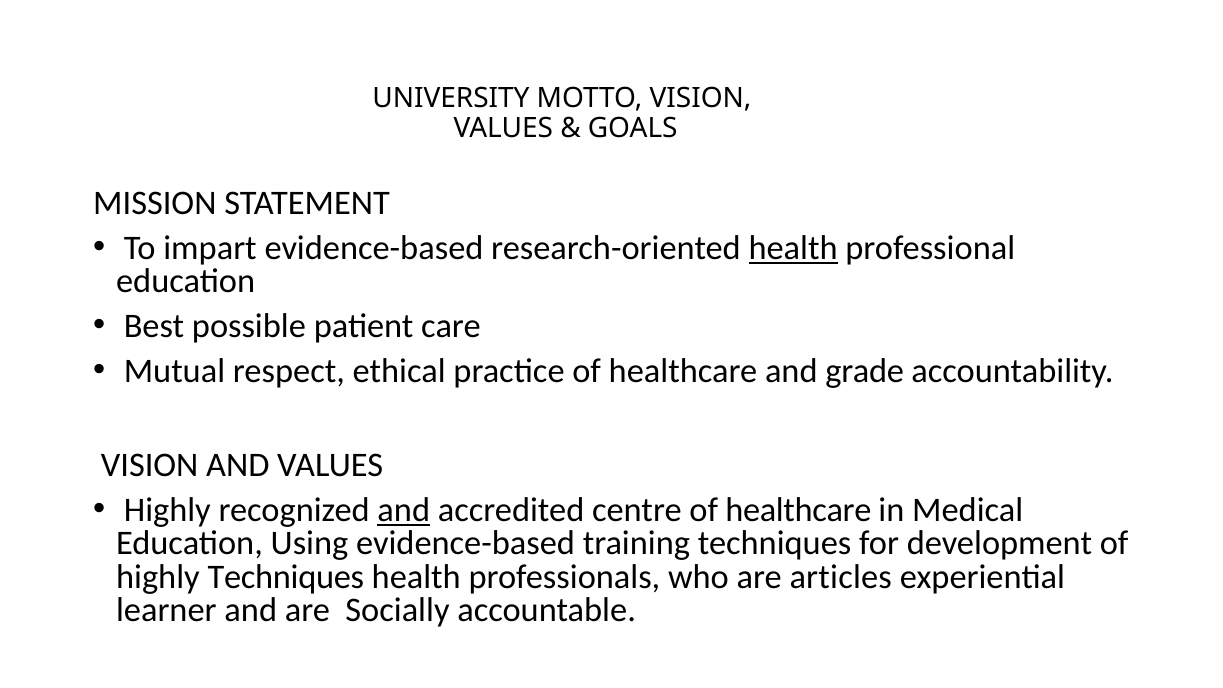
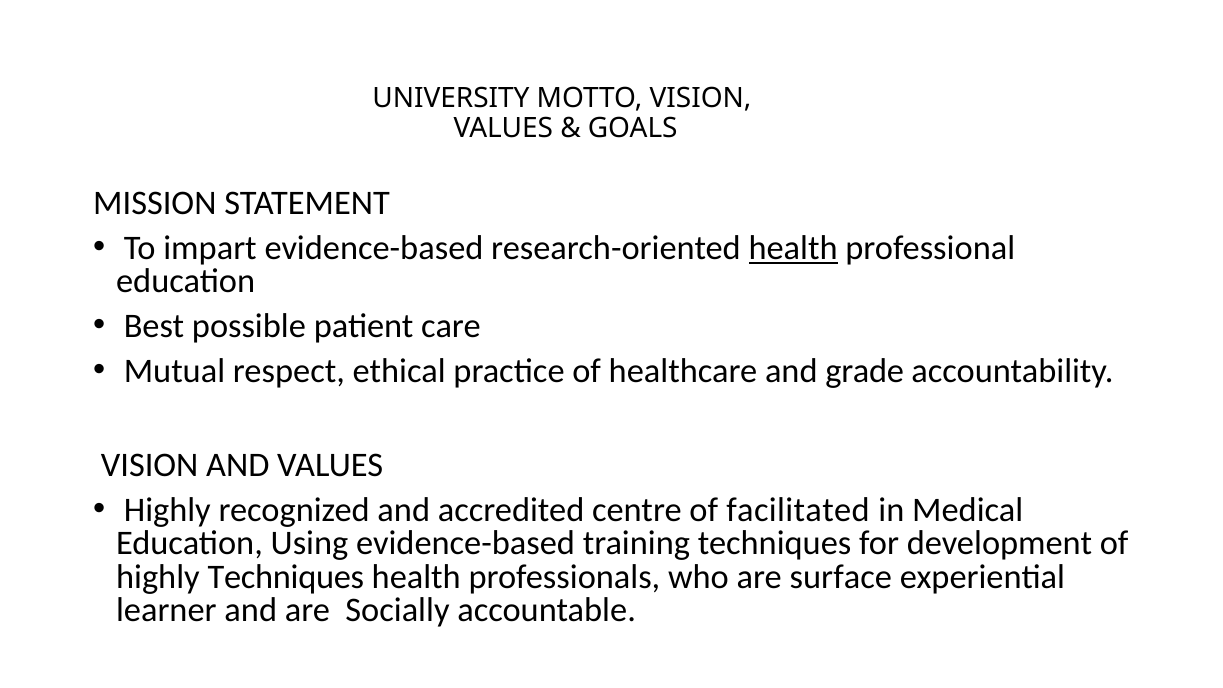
and underline: present -> none (404, 510)
centre of healthcare: healthcare -> facilitated (798, 510)
articles: articles -> surface (841, 577)
